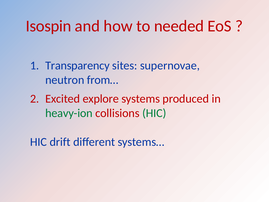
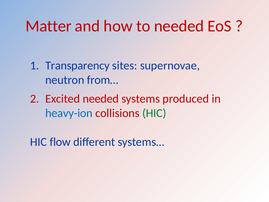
Isospin: Isospin -> Matter (49, 26)
Excited explore: explore -> needed (101, 99)
heavy-ion colour: green -> blue (69, 113)
drift: drift -> flow (60, 142)
